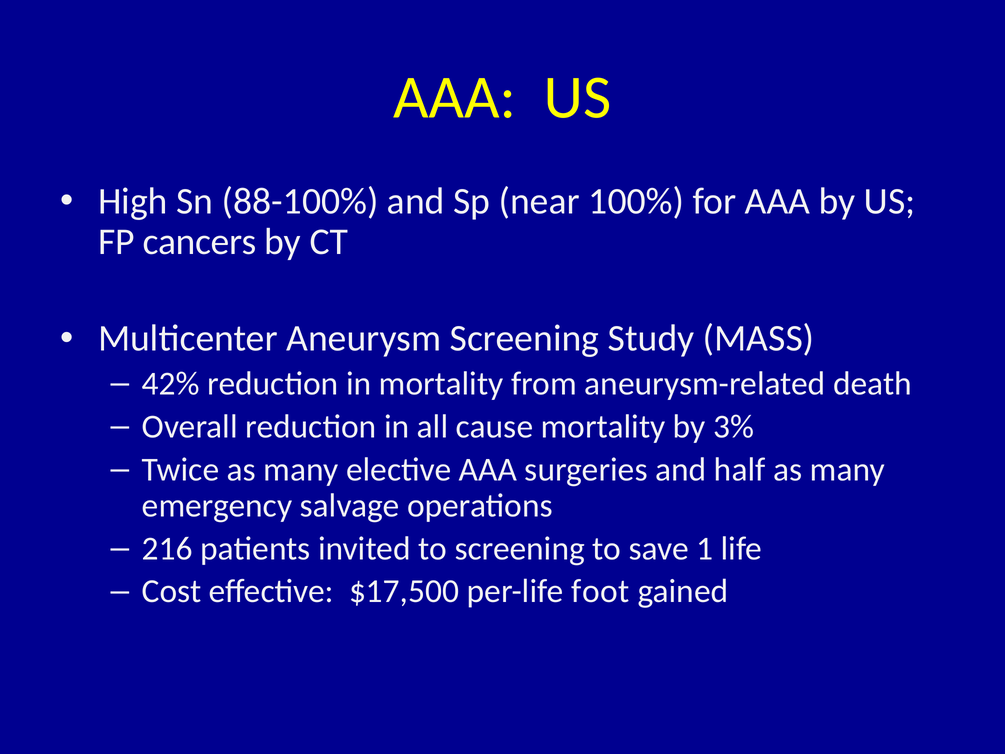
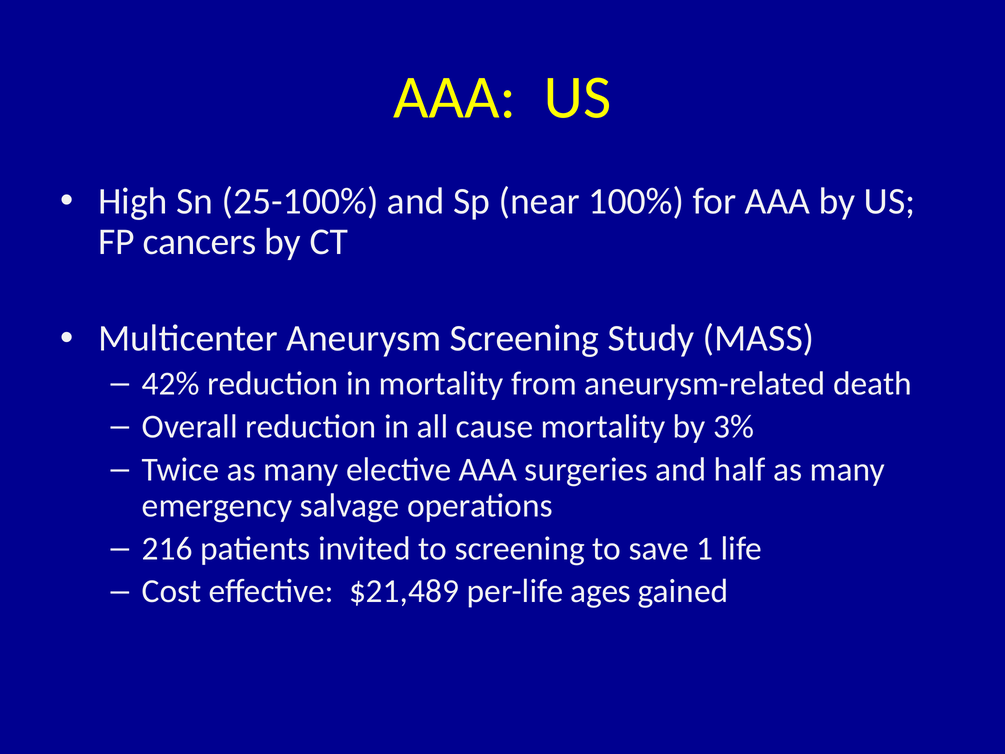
88-100%: 88-100% -> 25-100% (300, 201)
$17,500: $17,500 -> $21,489 (404, 591)
foot: foot -> ages (601, 591)
